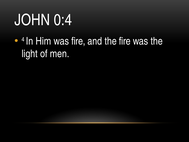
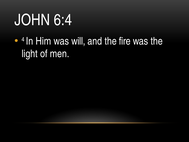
0:4: 0:4 -> 6:4 (63, 20)
was fire: fire -> will (78, 41)
